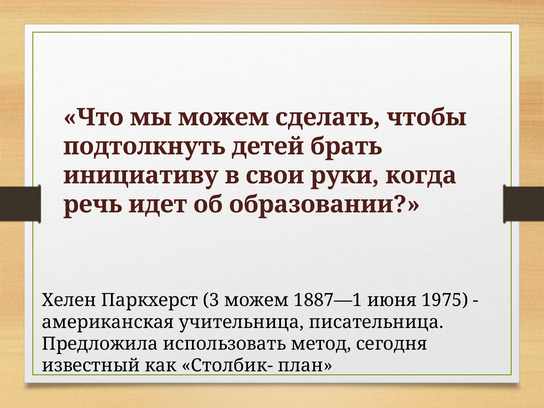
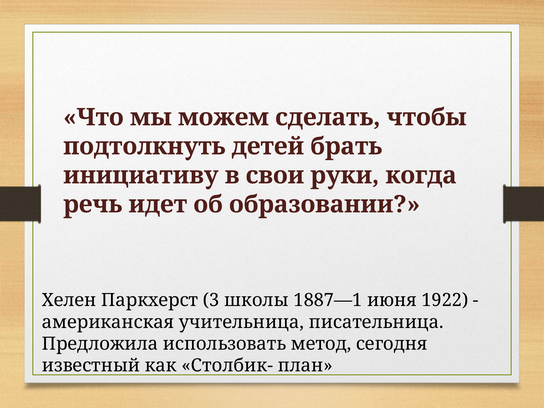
3 можем: можем -> школы (256, 300)
1975: 1975 -> 1922 (445, 300)
